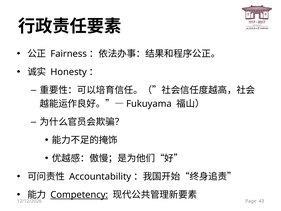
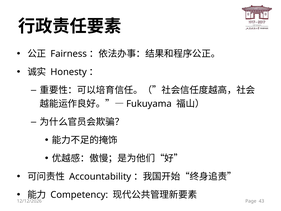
Competency underline: present -> none (79, 195)
